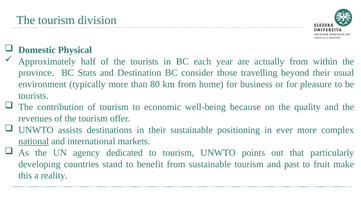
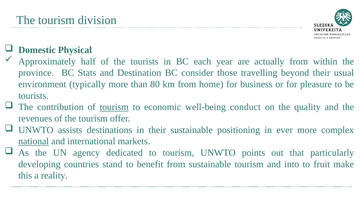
tourism underline: none -> present (114, 107)
because: because -> conduct (245, 107)
past: past -> into (292, 164)
